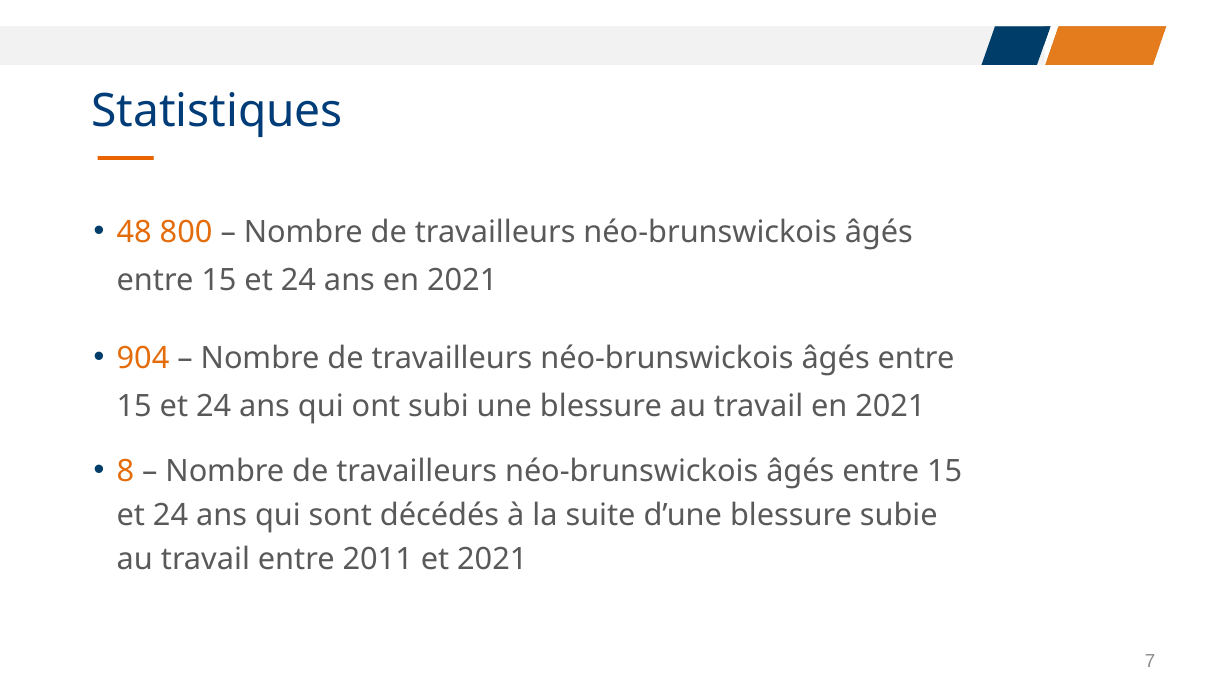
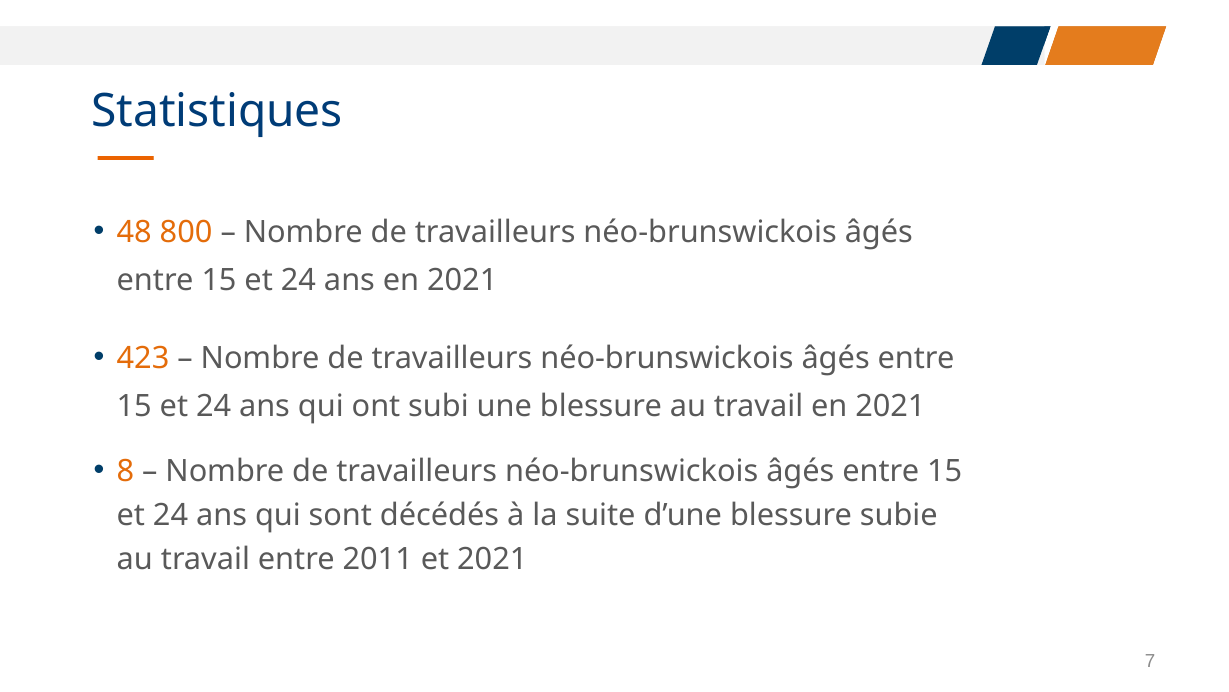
904: 904 -> 423 (143, 358)
